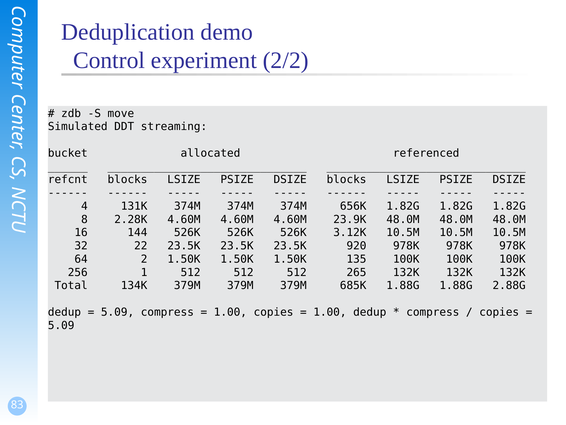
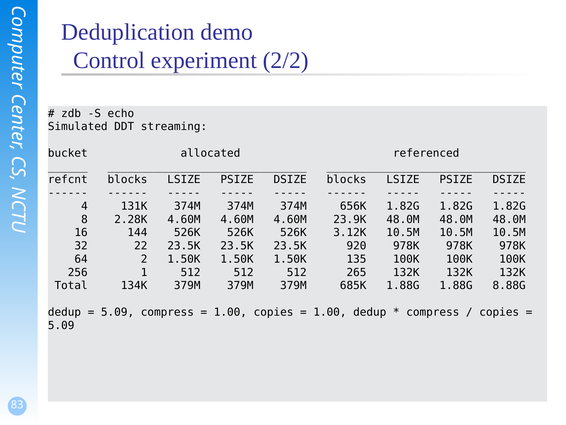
move: move -> echo (121, 113)
2.88G: 2.88G -> 8.88G (509, 285)
